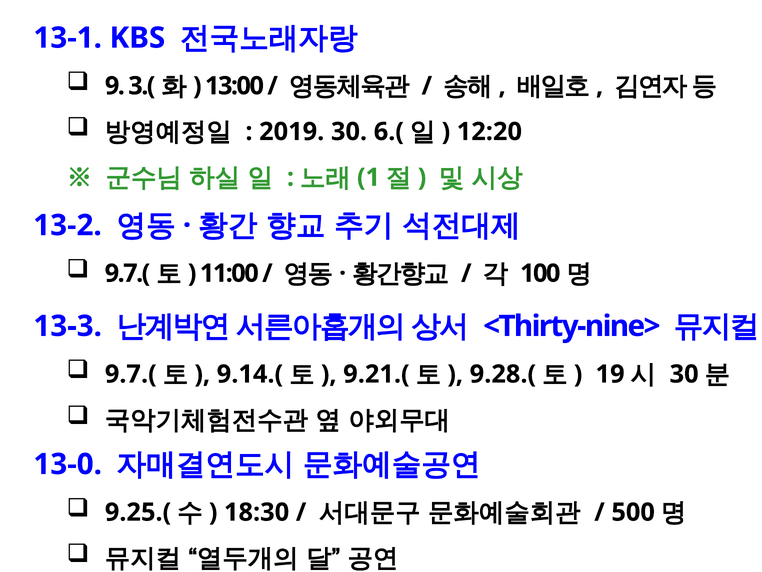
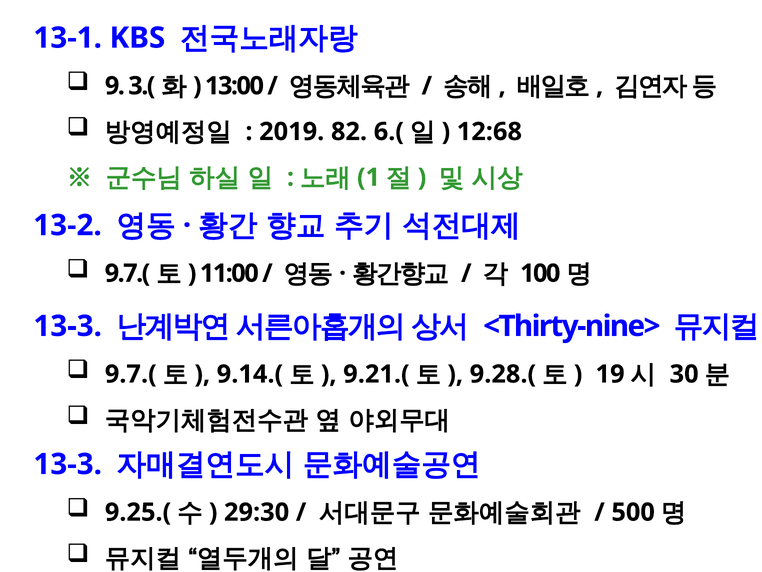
2019 30: 30 -> 82 (349, 132)
12:20: 12:20 -> 12:68 (489, 132)
13-0: 13-0 -> 13-3 (68, 464)
18:30: 18:30 -> 29:30 (257, 512)
